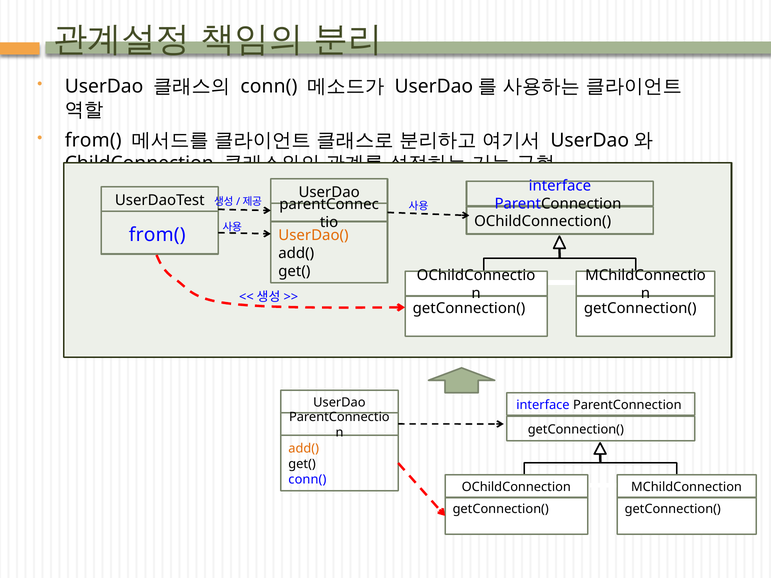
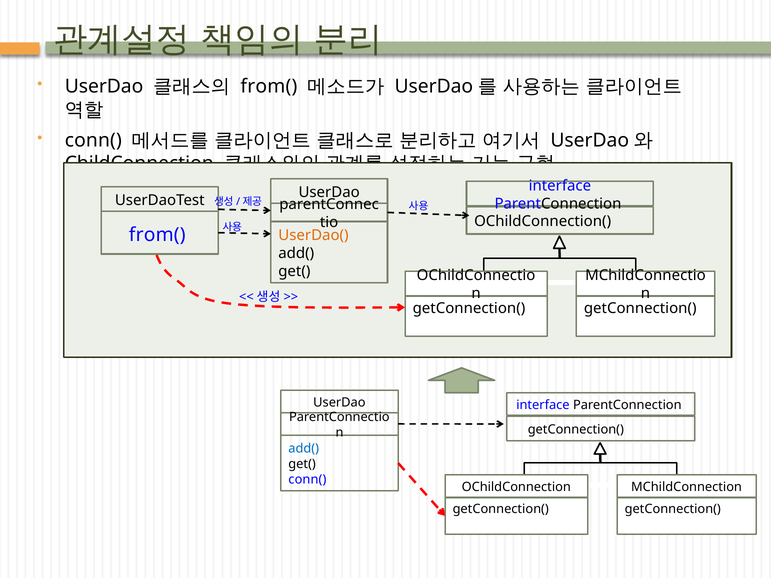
conn(: conn( -> from( (269, 87)
from(: from( -> conn( (93, 140)
add( colour: orange -> blue (304, 449)
